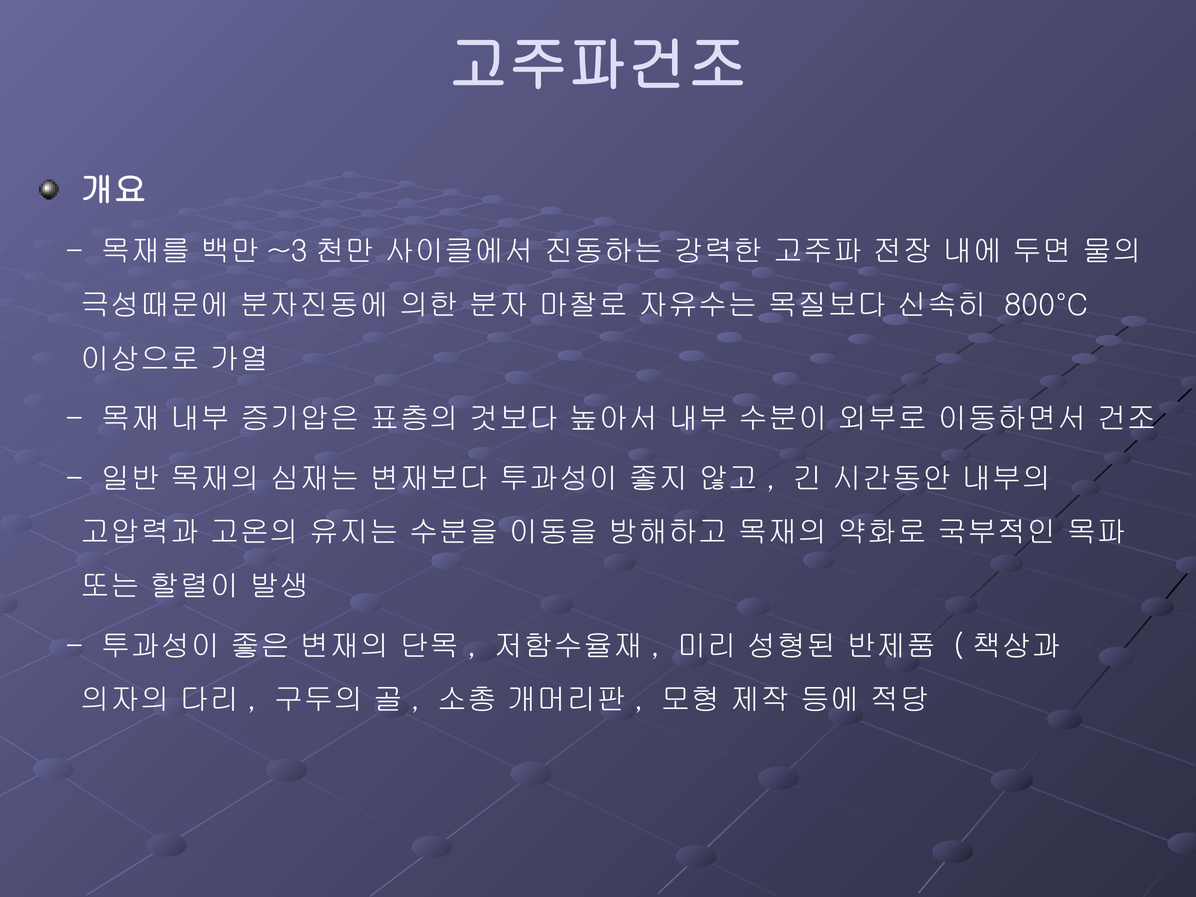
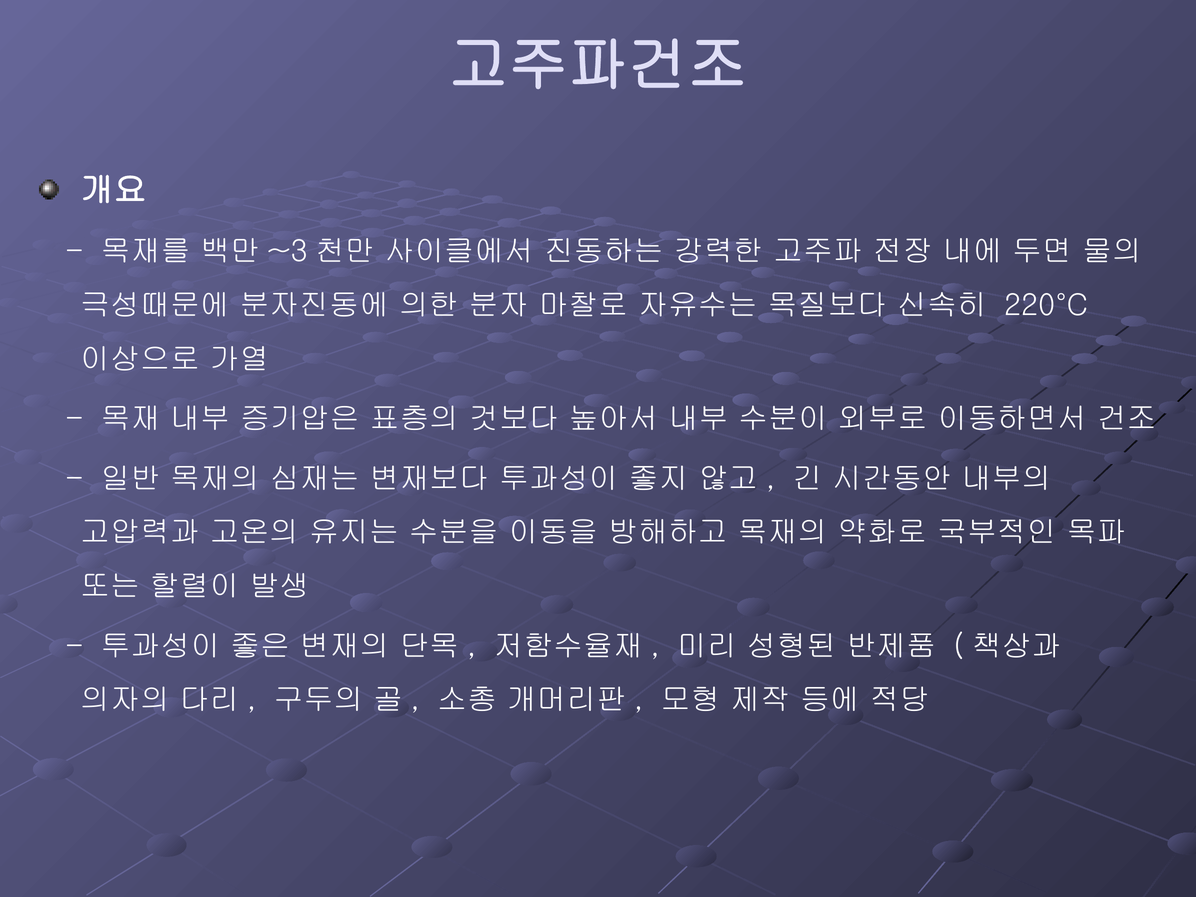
800°C: 800°C -> 220°C (1046, 305)
